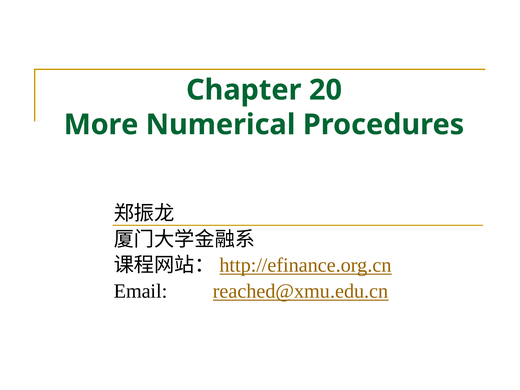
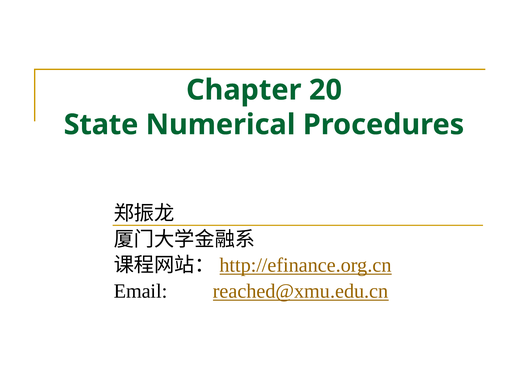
More: More -> State (101, 125)
